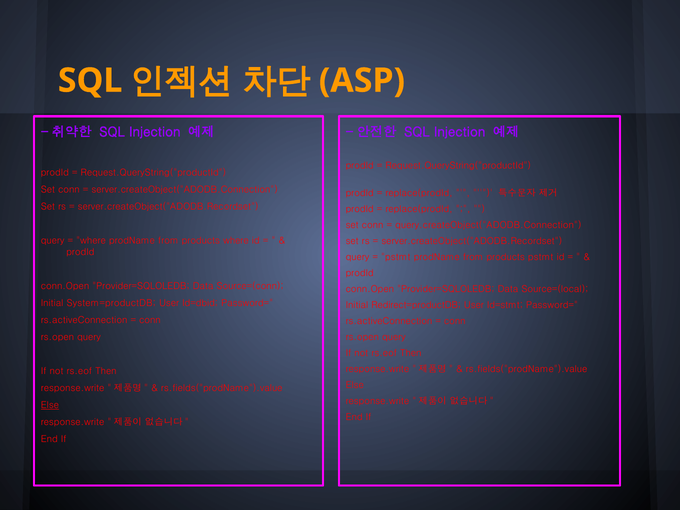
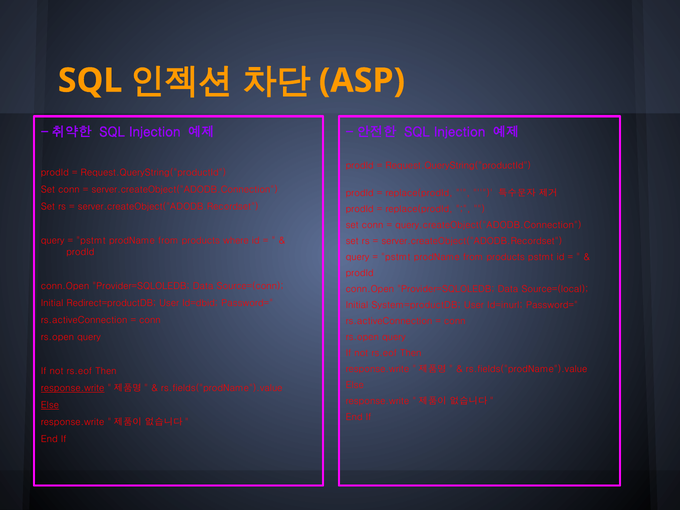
where: where -> pstmt (91, 241)
System=productDB: System=productDB -> Redirect=productDB (111, 303)
Redirect=productDB: Redirect=productDB -> System=productDB (416, 305)
Id=stmt: Id=stmt -> Id=inurl (505, 305)
response.write underline: none -> present (73, 388)
